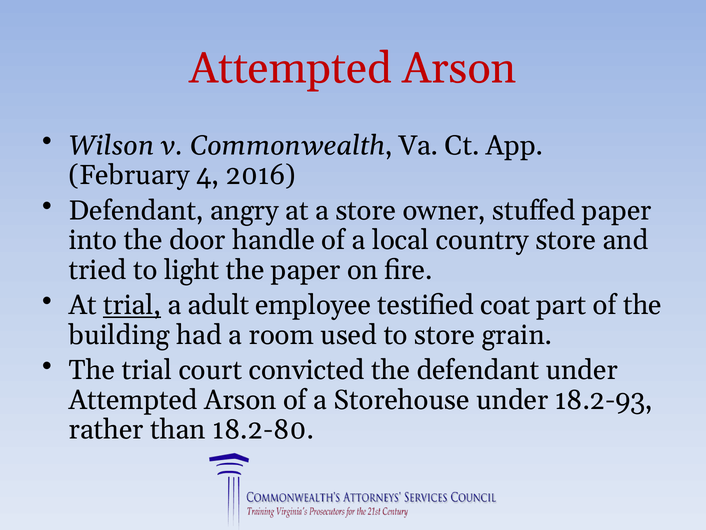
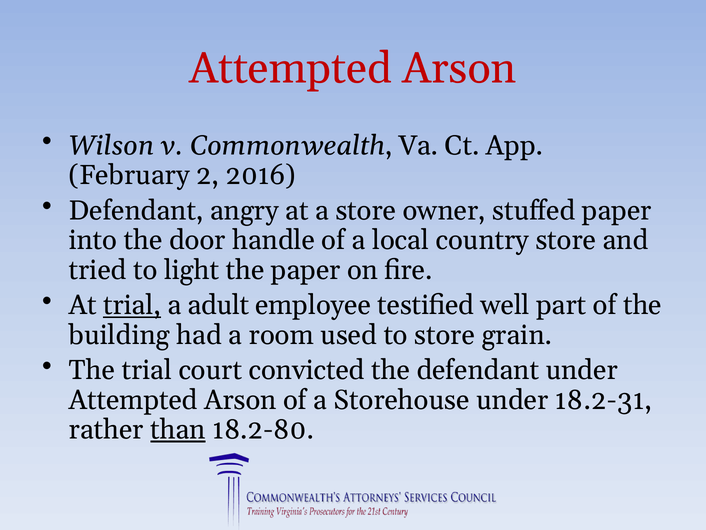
4: 4 -> 2 (208, 175)
coat: coat -> well (505, 305)
18.2-93: 18.2-93 -> 18.2-31 (604, 400)
than underline: none -> present (178, 429)
